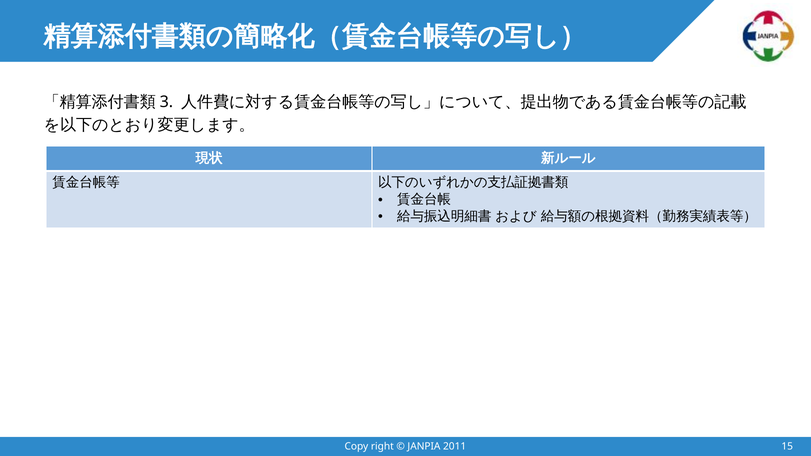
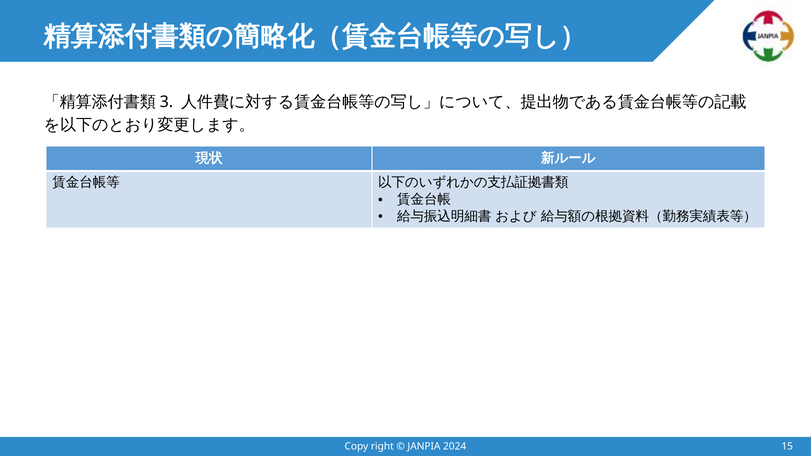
2011: 2011 -> 2024 (455, 447)
